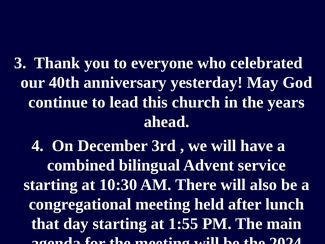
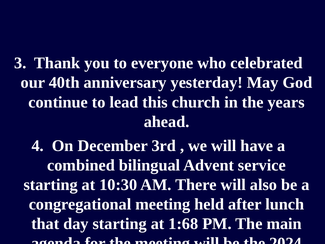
1:55: 1:55 -> 1:68 (183, 224)
